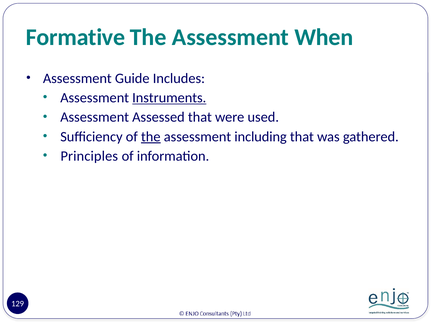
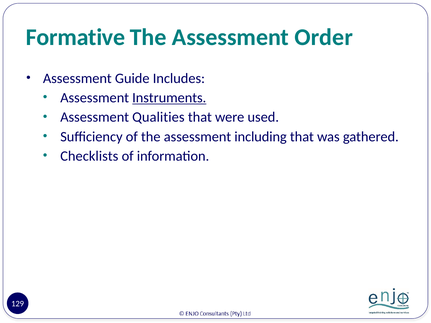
When: When -> Order (324, 37)
Assessed: Assessed -> Qualities (158, 117)
the underline: present -> none (151, 137)
Principles: Principles -> Checklists (89, 156)
